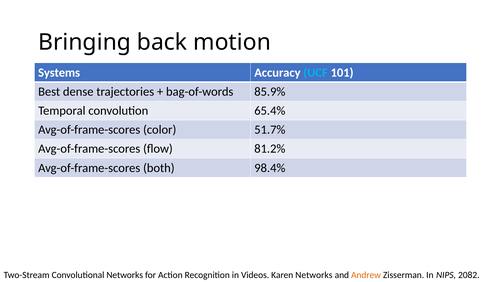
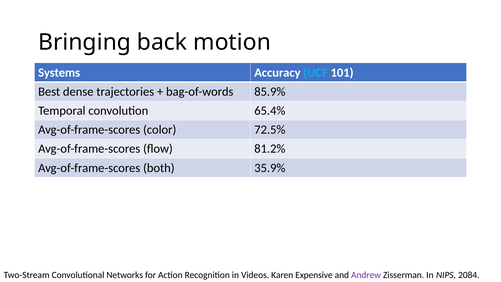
51.7%: 51.7% -> 72.5% (270, 130)
98.4%: 98.4% -> 35.9% (270, 168)
Karen Networks: Networks -> Expensive (314, 275)
Andrew colour: orange -> purple (366, 275)
2082: 2082 -> 2084 (469, 275)
